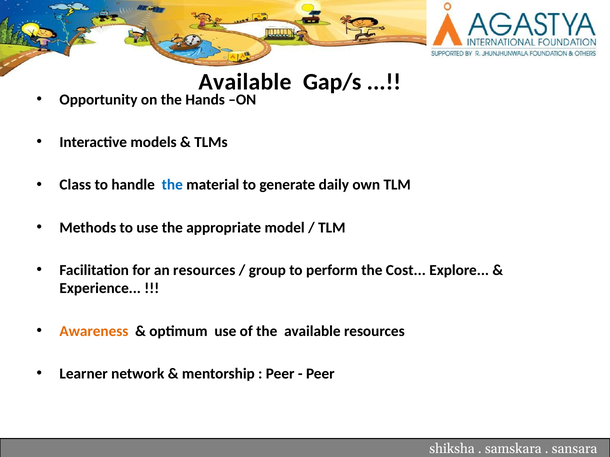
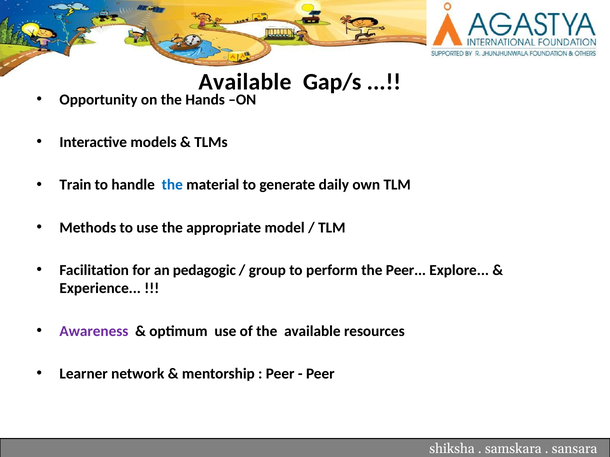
Class: Class -> Train (75, 185)
an resources: resources -> pedagogic (204, 270)
the Cost: Cost -> Peer (406, 270)
Awareness colour: orange -> purple (94, 331)
